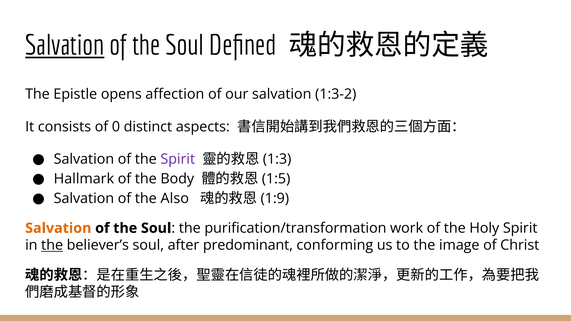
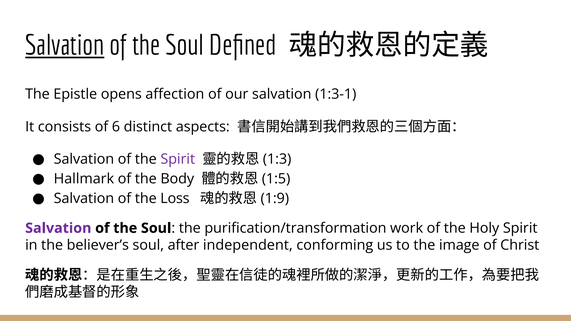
1:3-2: 1:3-2 -> 1:3-1 (336, 94)
0: 0 -> 6 (116, 127)
Also: Also -> Loss (175, 198)
Salvation colour: orange -> purple (58, 228)
the underline: present -> none (52, 245)
predominant: predominant -> independent (248, 245)
